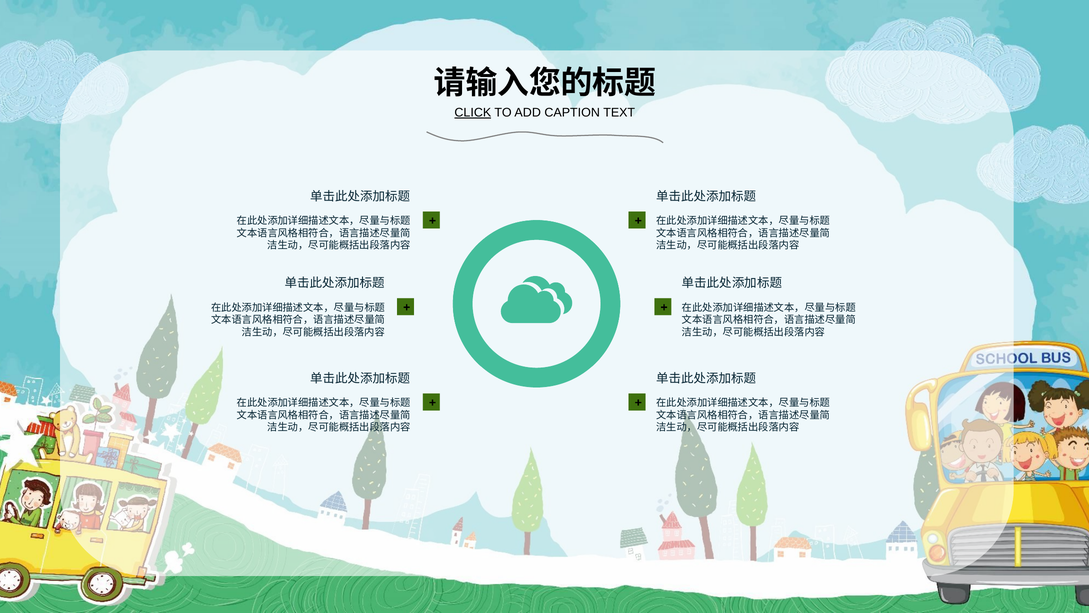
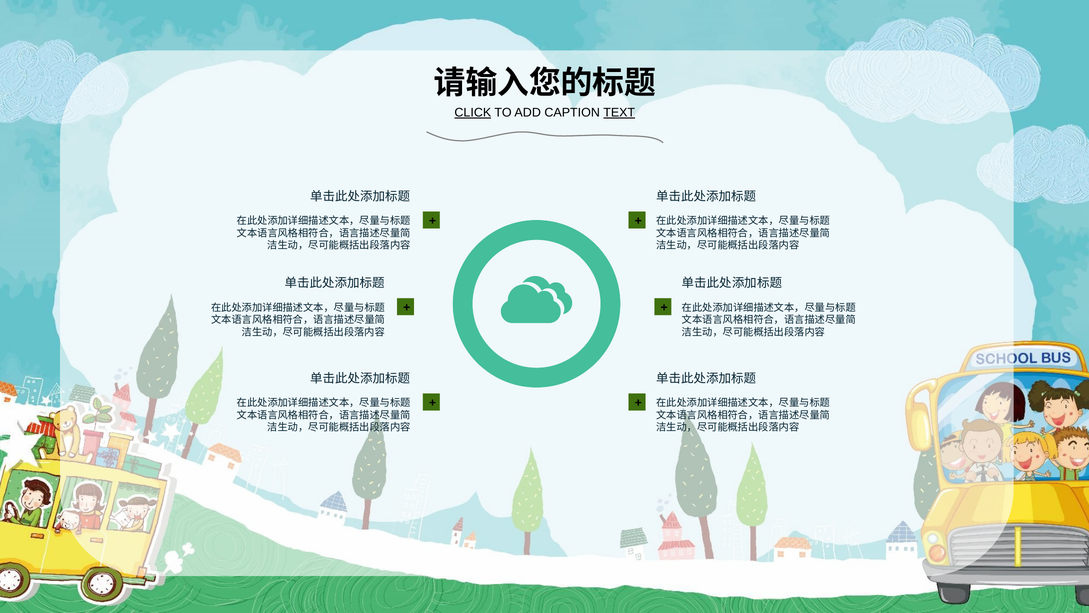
TEXT underline: none -> present (619, 113)
